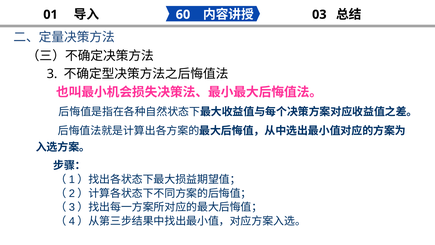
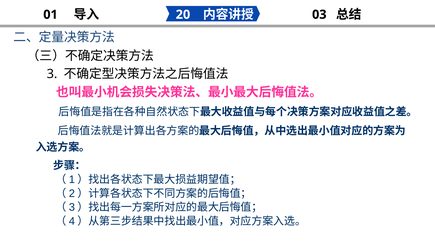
60: 60 -> 20 (183, 15)
